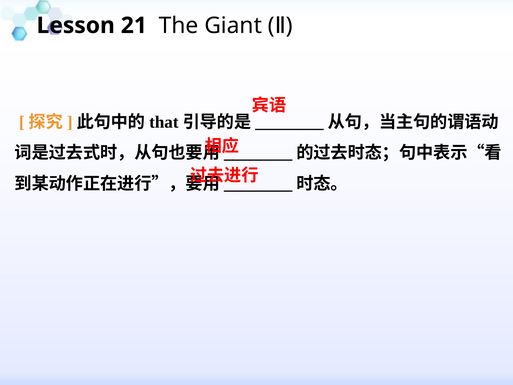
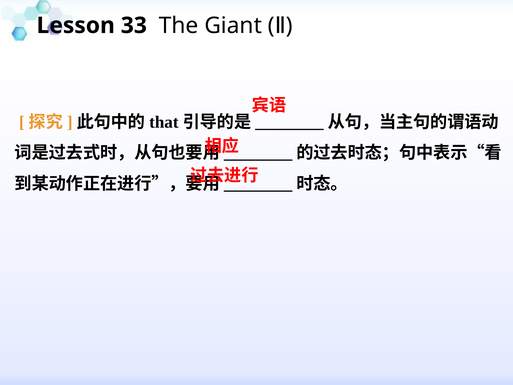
21: 21 -> 33 (134, 25)
